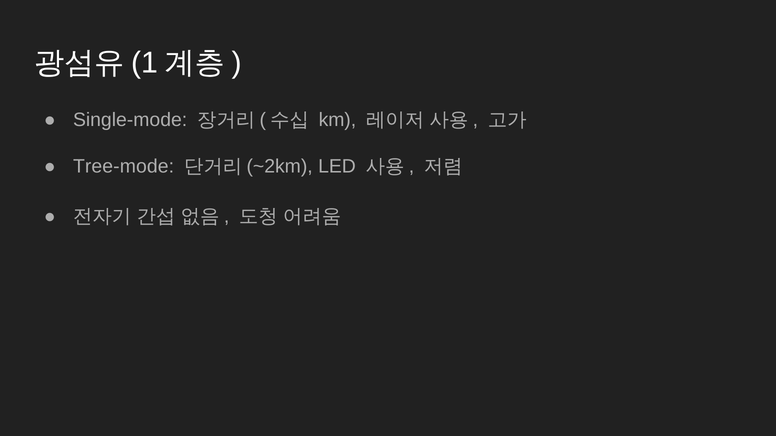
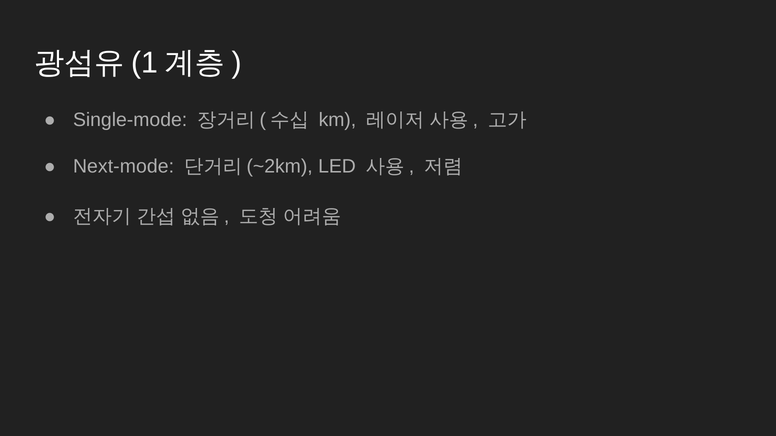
Tree-mode: Tree-mode -> Next-mode (124, 167)
